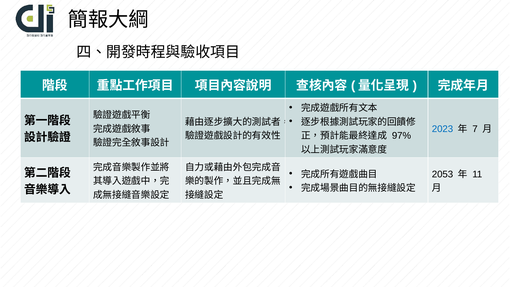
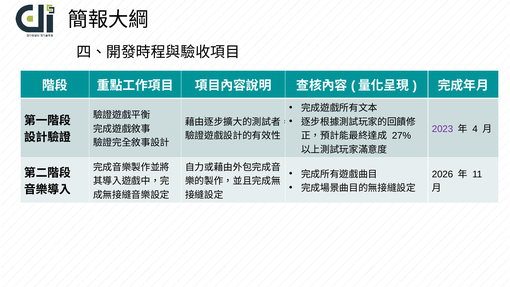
2023 colour: blue -> purple (442, 129)
7: 7 -> 4 (475, 129)
97%: 97% -> 27% (401, 136)
2053: 2053 -> 2026 (442, 174)
